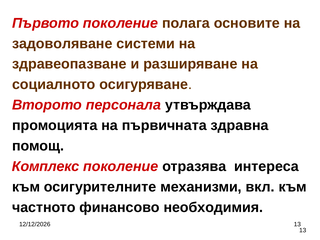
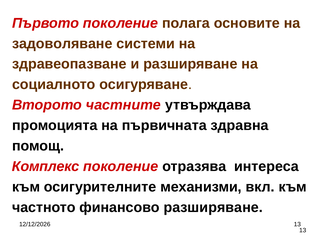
персонала: персонала -> частните (123, 105)
финансово необходимия: необходимия -> разширяване (213, 207)
